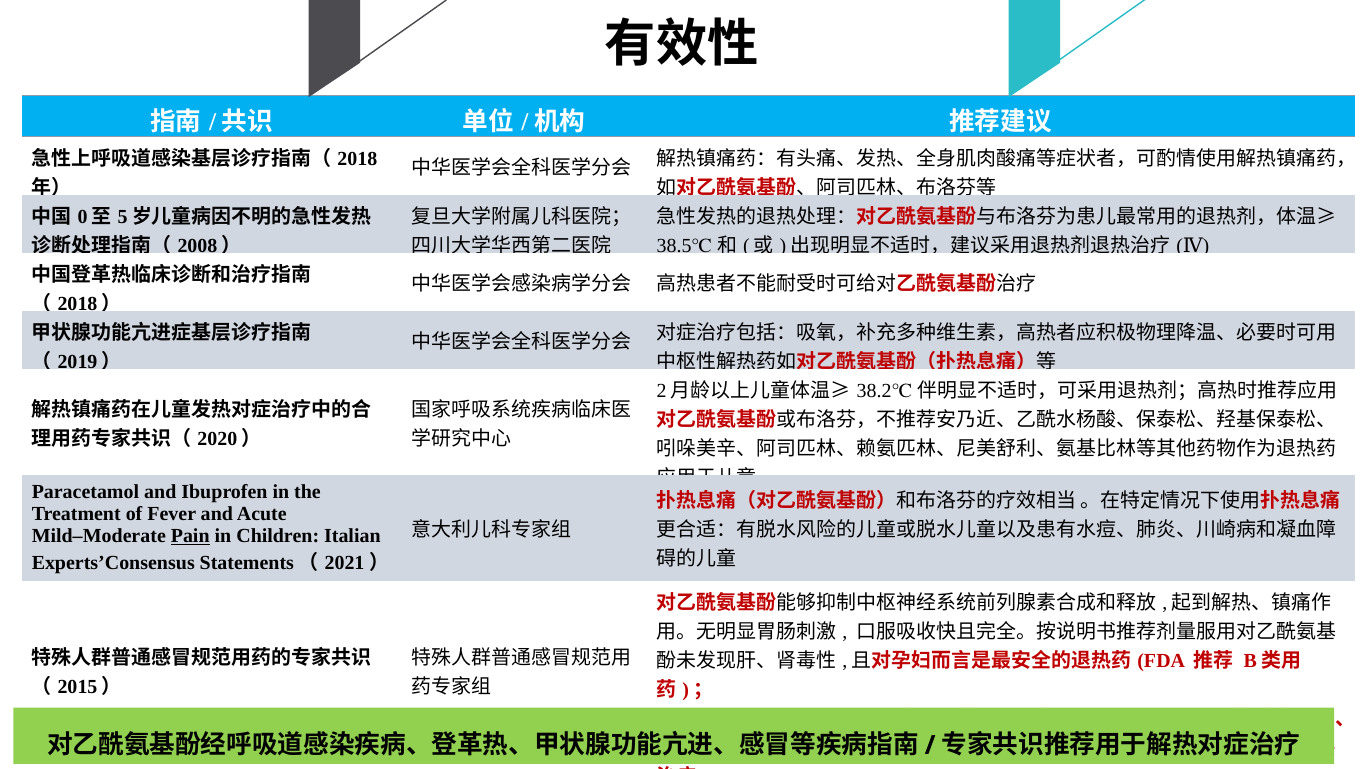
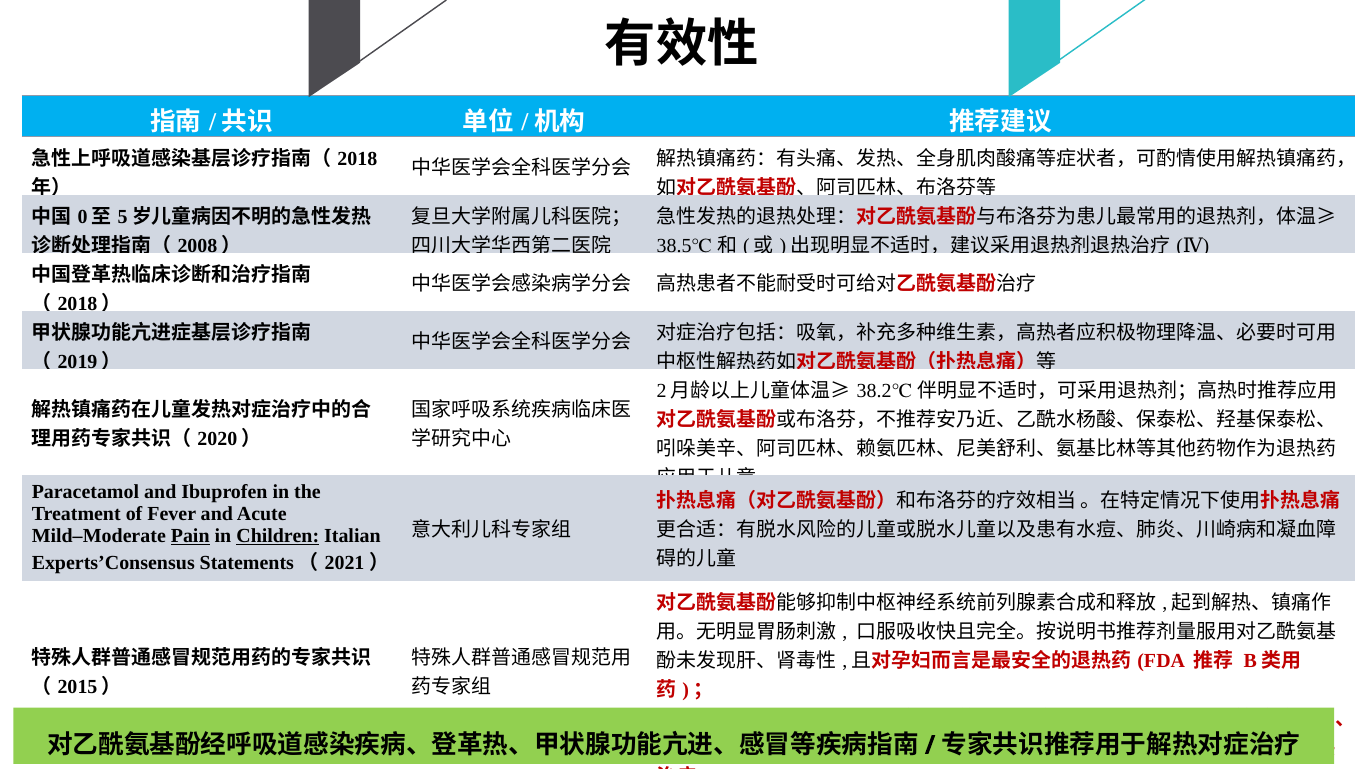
Children underline: none -> present (278, 536)
